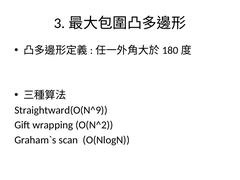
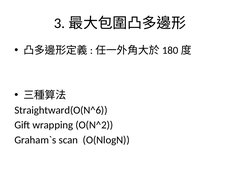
Straightward(O(N^9: Straightward(O(N^9 -> Straightward(O(N^6 (61, 110)
